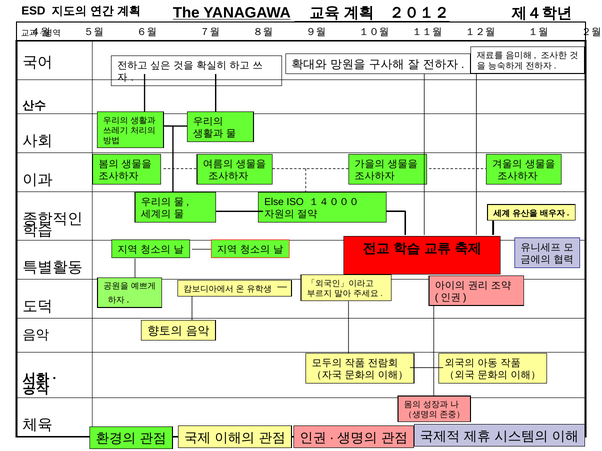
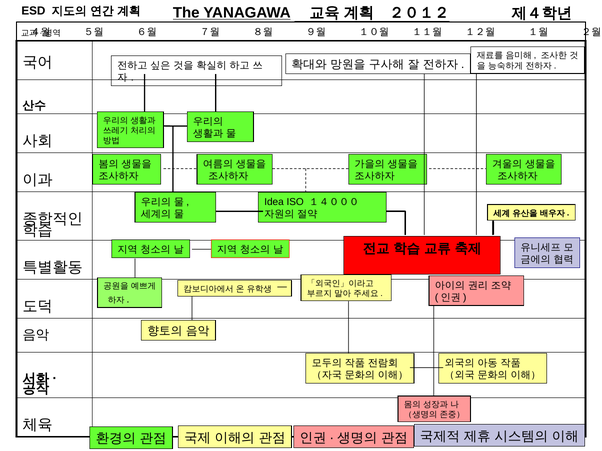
Else: Else -> Idea (274, 202)
